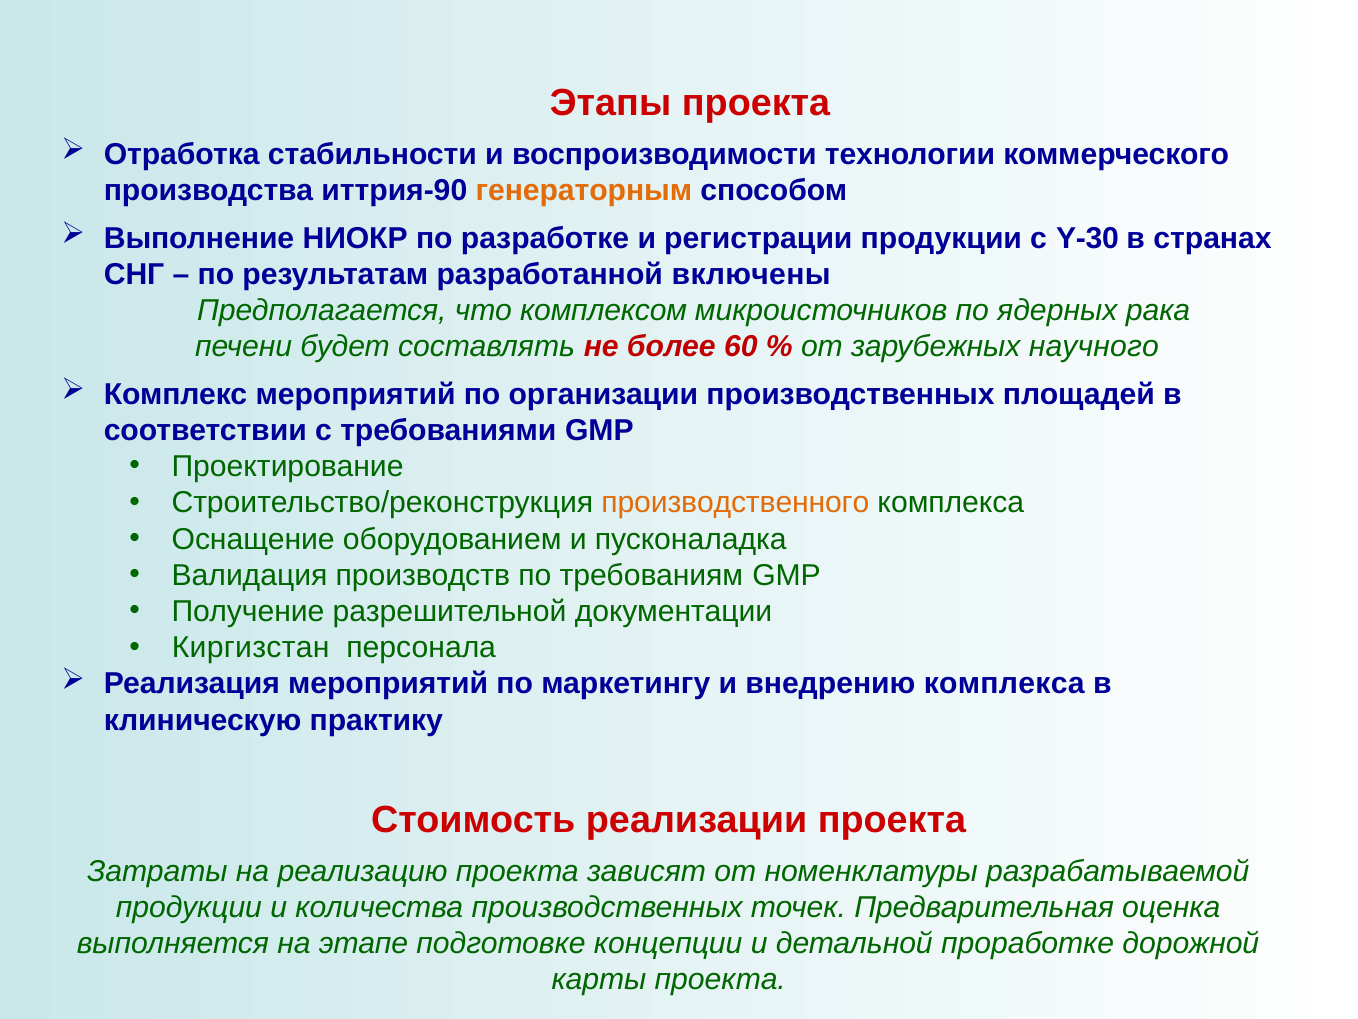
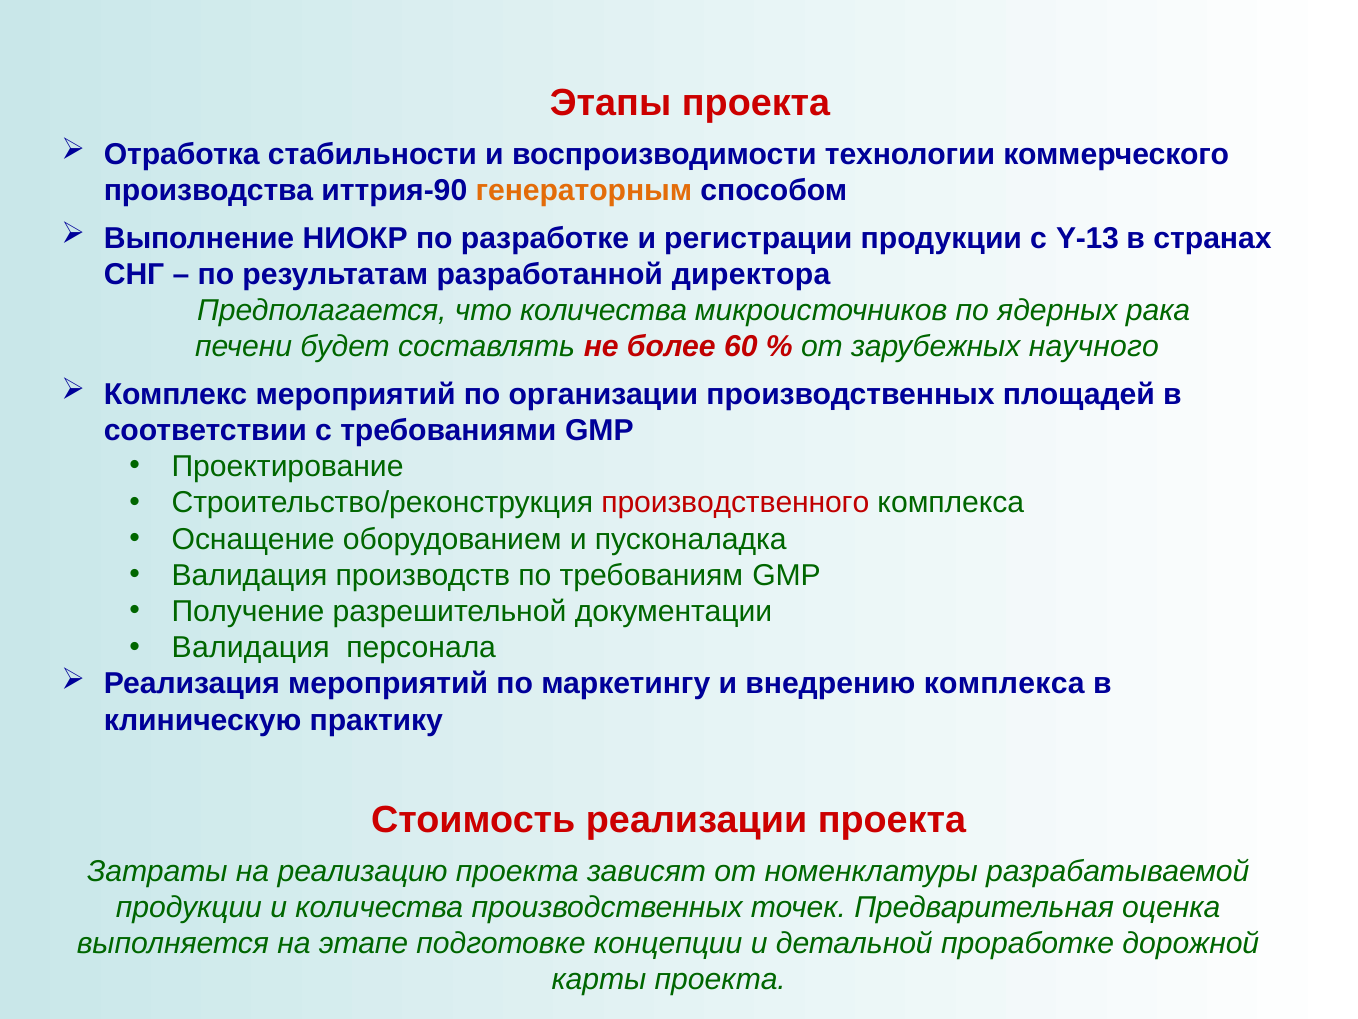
Y-30: Y-30 -> Y-13 (1088, 238)
включены: включены -> директора (751, 274)
что комплексом: комплексом -> количества (604, 310)
производственного colour: orange -> red (735, 503)
Киргизстан: Киргизстан -> Валидация (251, 648)
